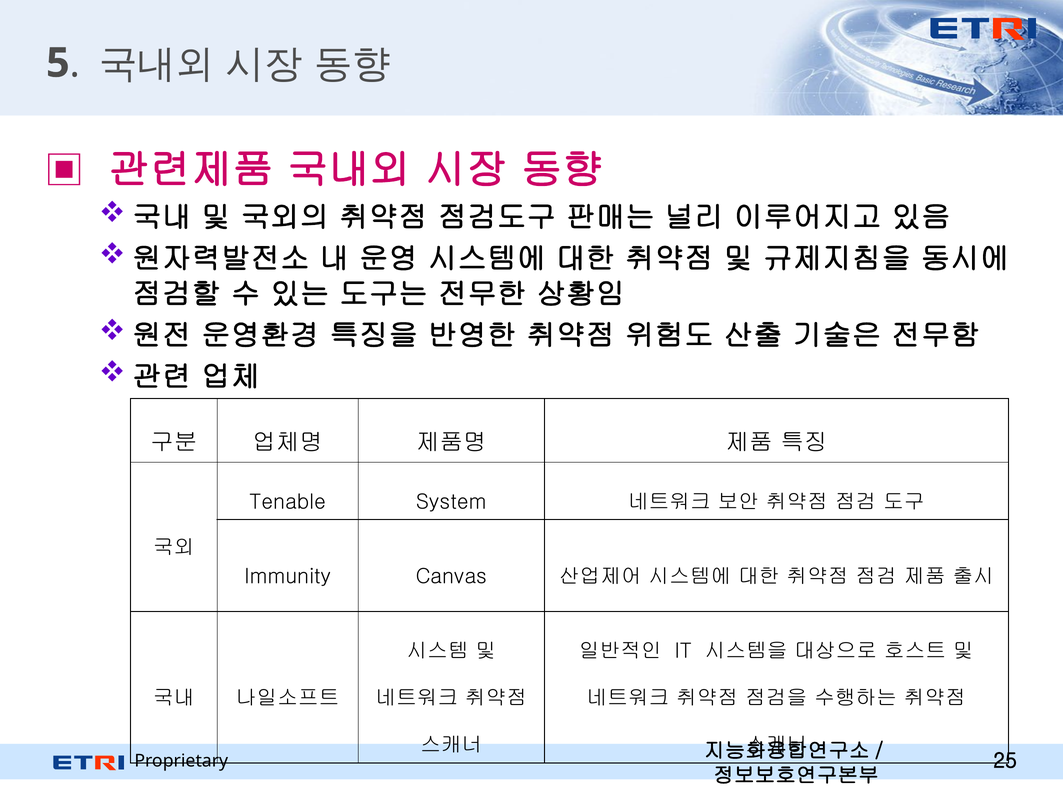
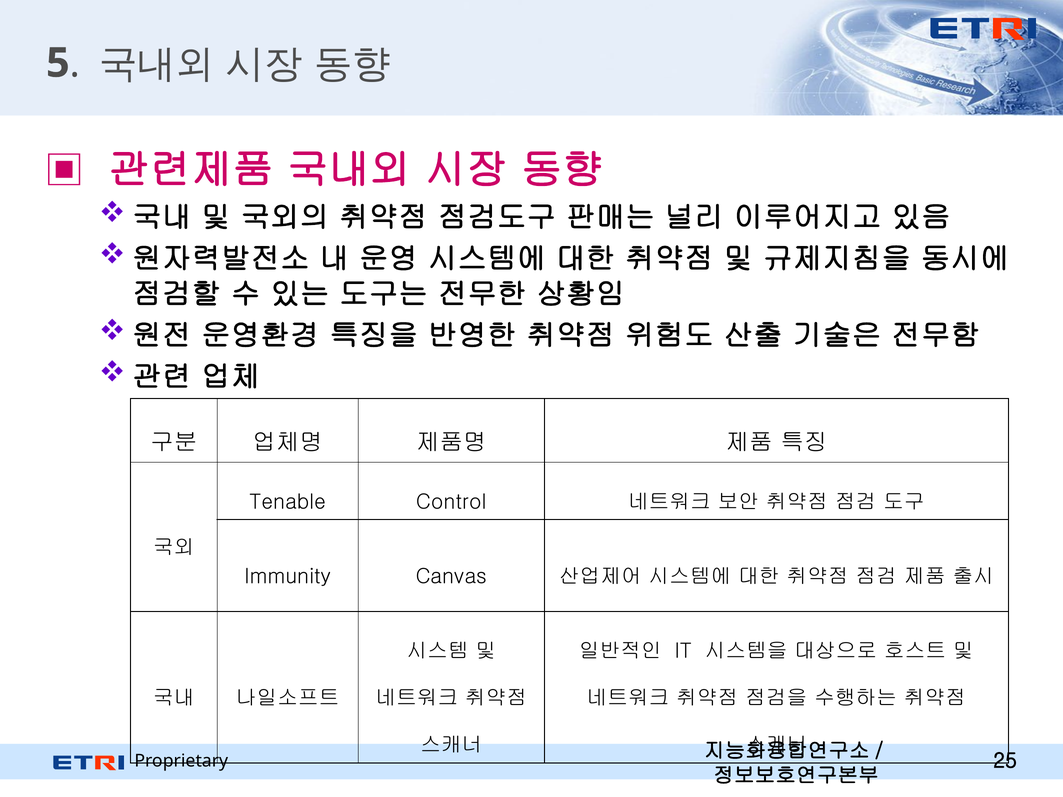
System: System -> Control (451, 502)
